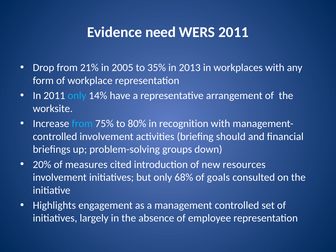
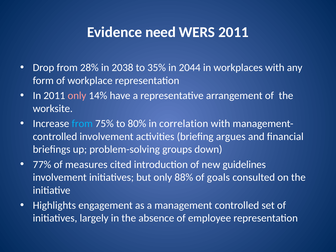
21%: 21% -> 28% (89, 68)
2005: 2005 -> 2038 (122, 68)
2013: 2013 -> 2044 (190, 68)
only colour: light blue -> pink (77, 96)
recognition: recognition -> correlation (184, 124)
should: should -> argues (231, 136)
20%: 20% -> 77% (42, 164)
resources: resources -> guidelines (244, 164)
68%: 68% -> 88% (184, 177)
